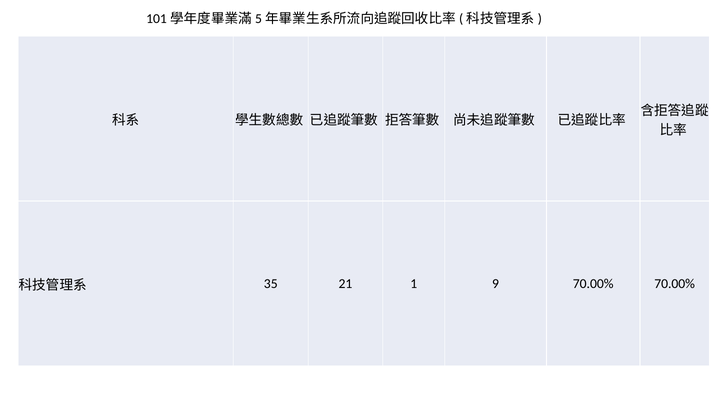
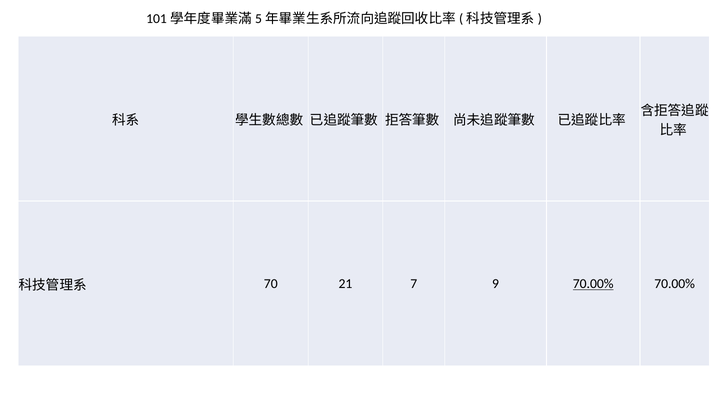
35: 35 -> 70 (271, 284)
1: 1 -> 7 (414, 284)
70.00% underline: none -> present (593, 284)
